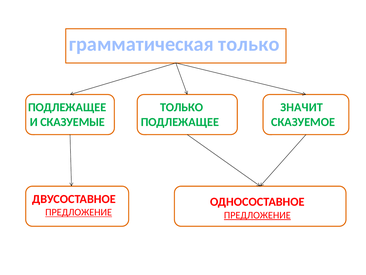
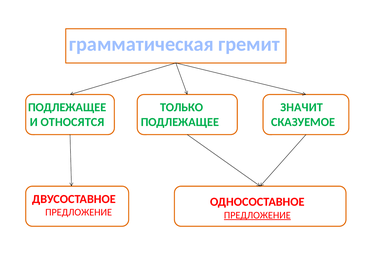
грамматическая только: только -> гремит (249, 44)
СКАЗУЕМЫЕ: СКАЗУЕМЫЕ -> ОТНОСЯТСЯ (72, 122)
ПРЕДЛОЖЕНИЕ underline: present -> none (79, 212)
